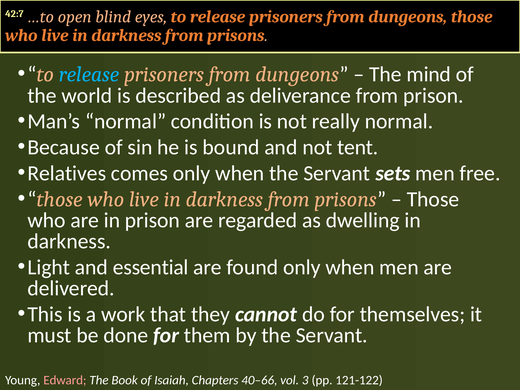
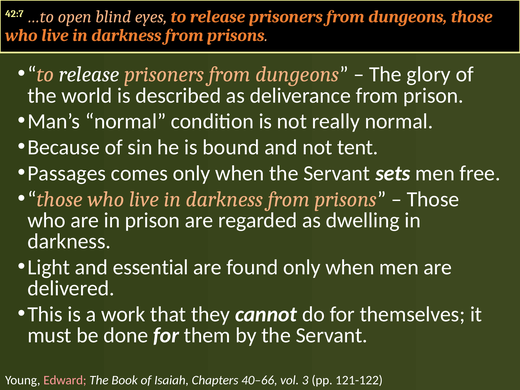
release colour: light blue -> white (89, 74)
mind: mind -> glory (429, 74)
Relatives: Relatives -> Passages (67, 173)
